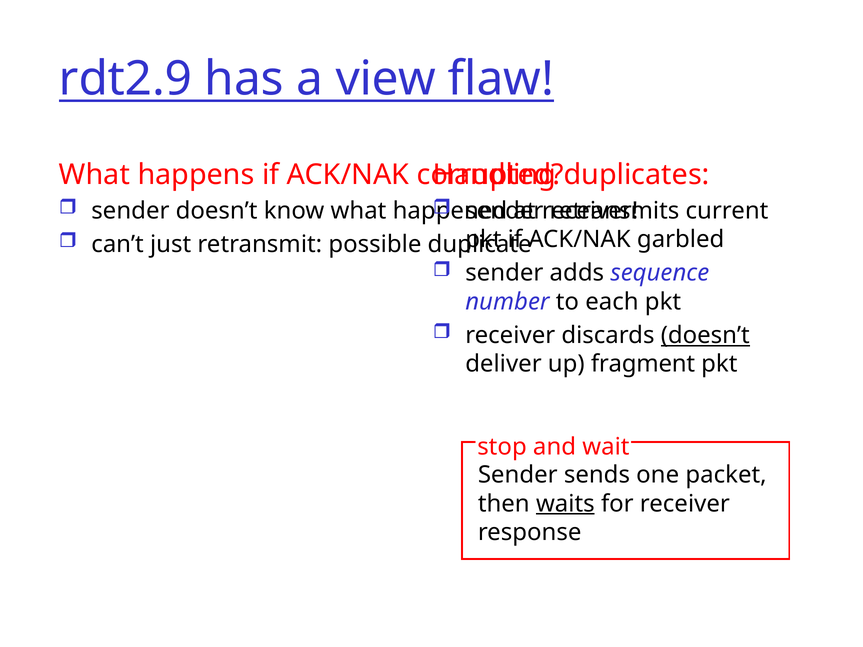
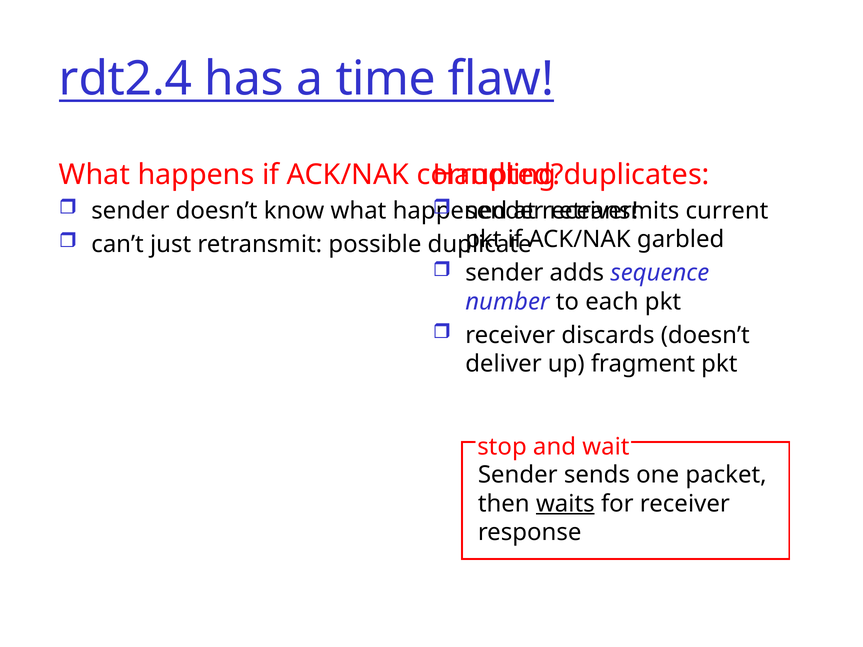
rdt2.9: rdt2.9 -> rdt2.4 (126, 79)
view: view -> time (386, 79)
doesn’t underline: present -> none (705, 335)
